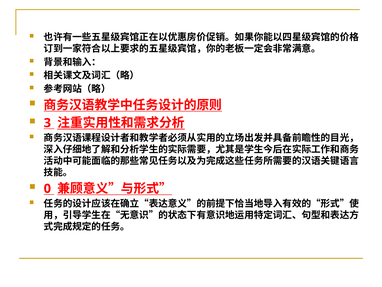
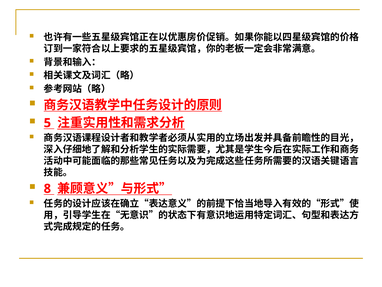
3: 3 -> 5 (47, 123)
0: 0 -> 8 (47, 188)
